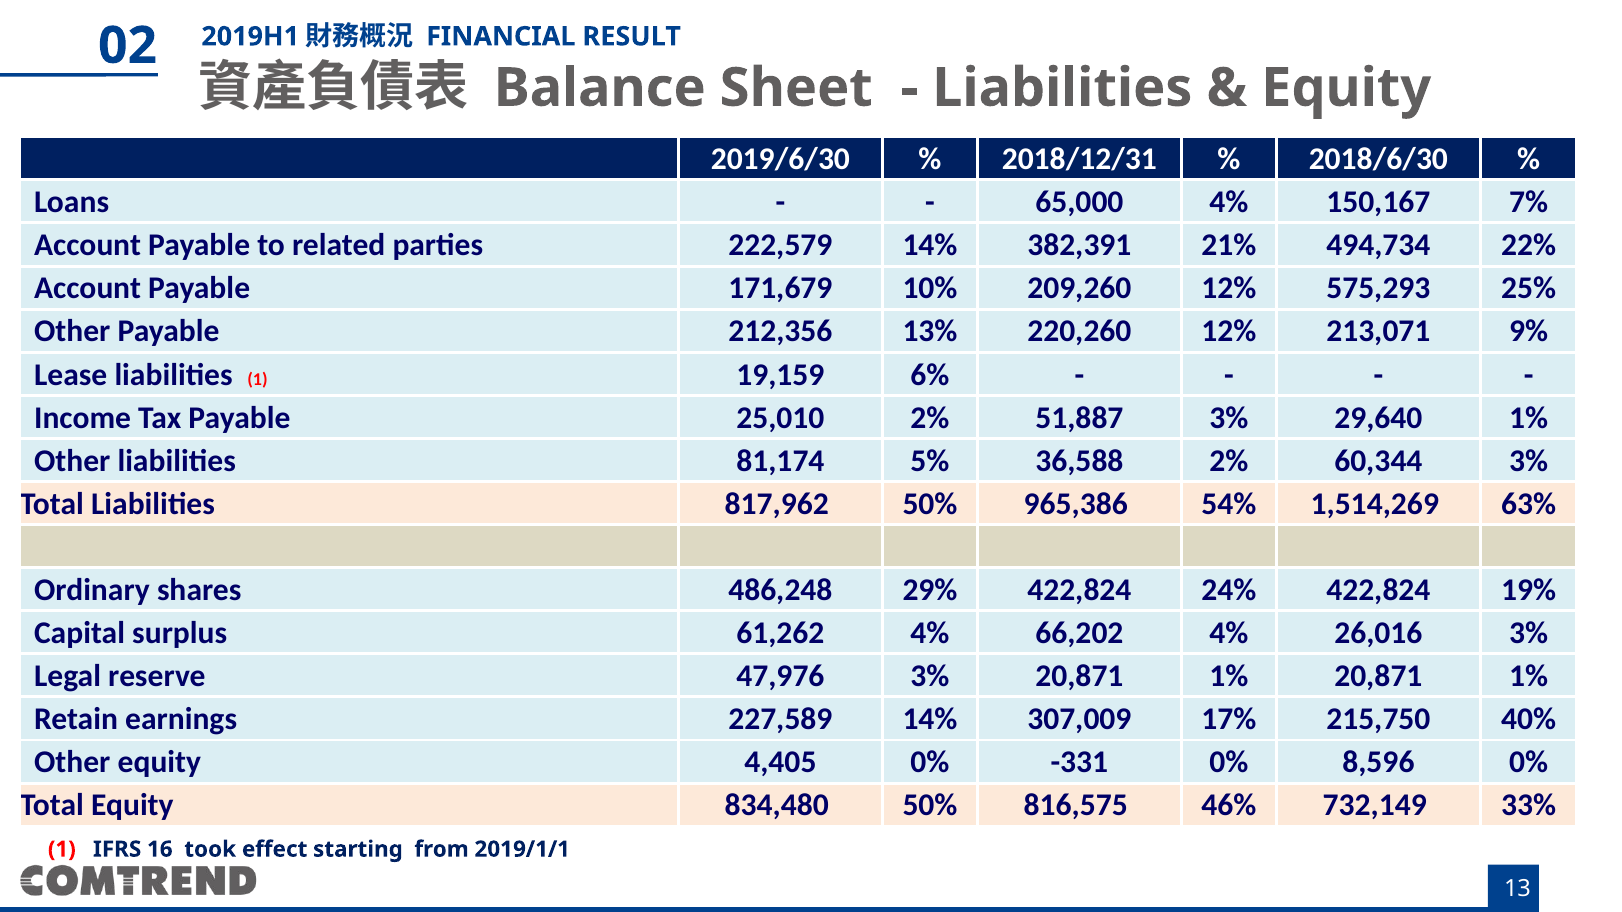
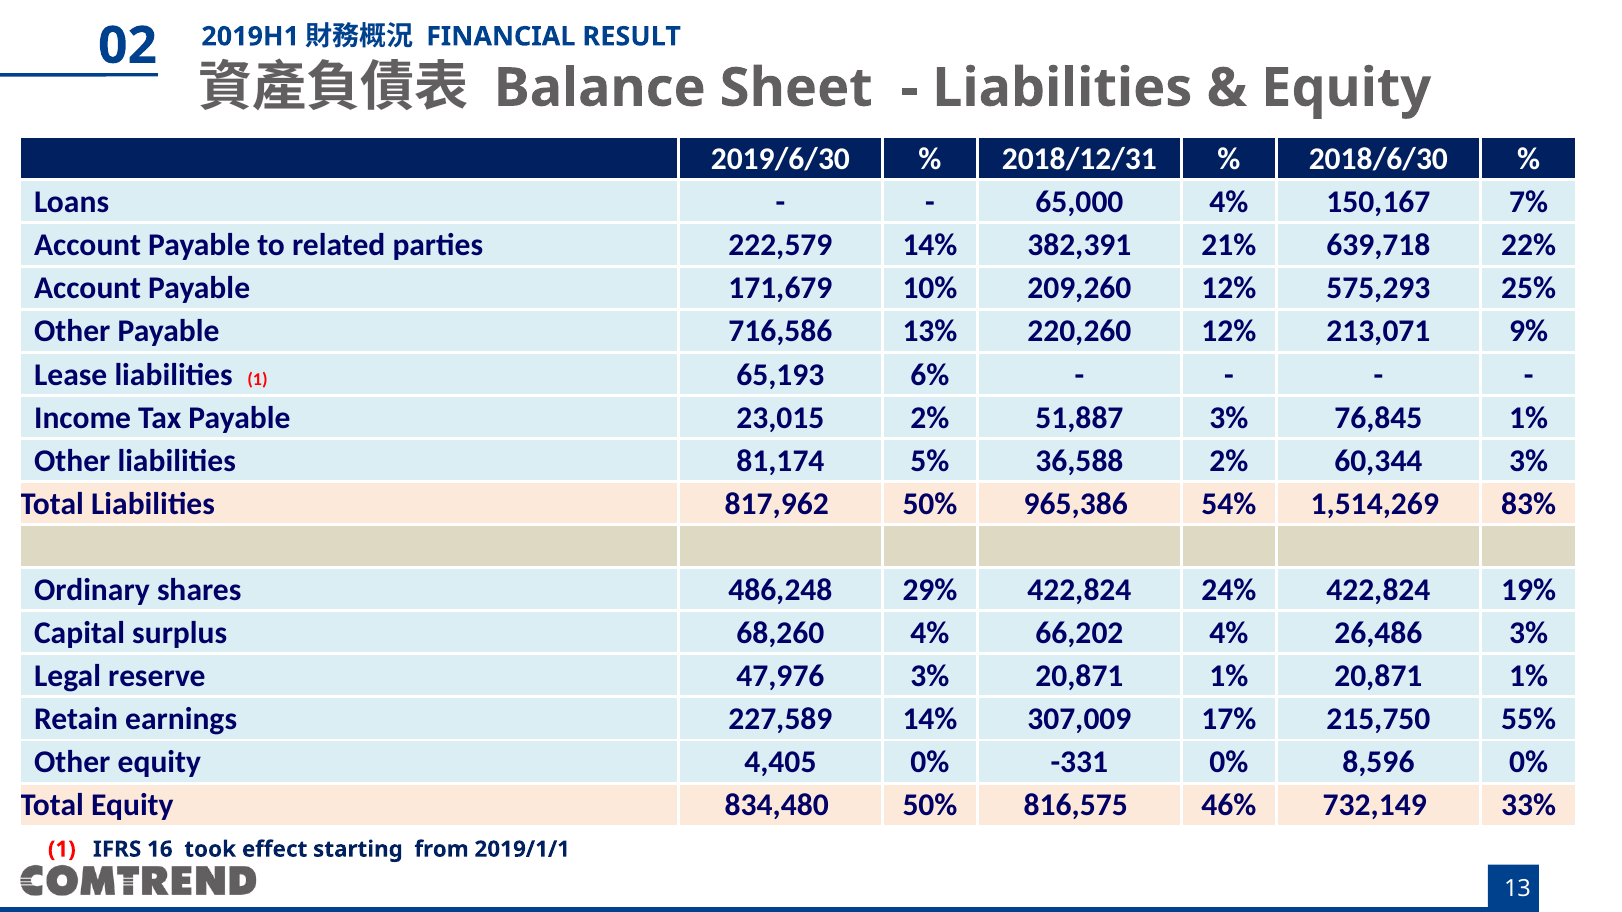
494,734: 494,734 -> 639,718 (1378, 246)
212,356: 212,356 -> 716,586 (780, 332)
19,159: 19,159 -> 65,193 (780, 375)
25,010: 25,010 -> 23,015 (780, 418)
29,640: 29,640 -> 76,845 (1378, 418)
63%: 63% -> 83% (1529, 504)
61,262: 61,262 -> 68,260 (780, 633)
26,016: 26,016 -> 26,486 (1378, 633)
40%: 40% -> 55% (1529, 720)
